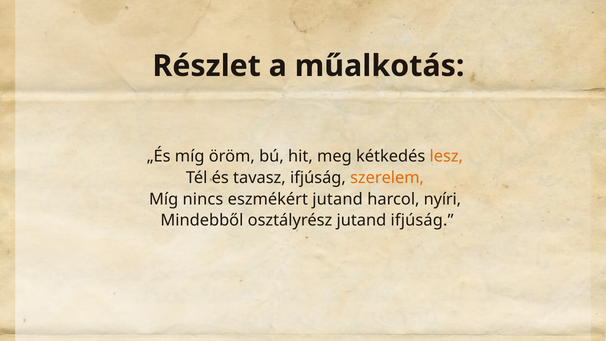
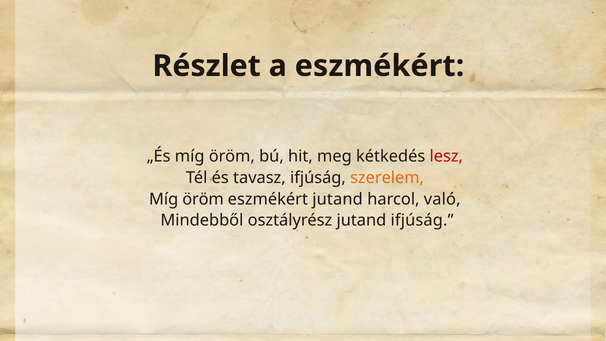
a műalkotás: műalkotás -> eszmékért (380, 66)
lesz colour: orange -> red (446, 156)
nincs: nincs -> öröm (203, 199)
nyíri: nyíri -> való (442, 199)
